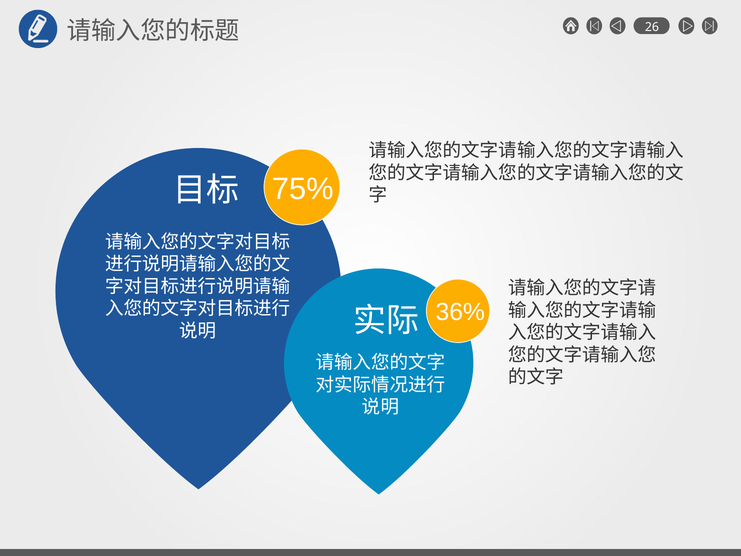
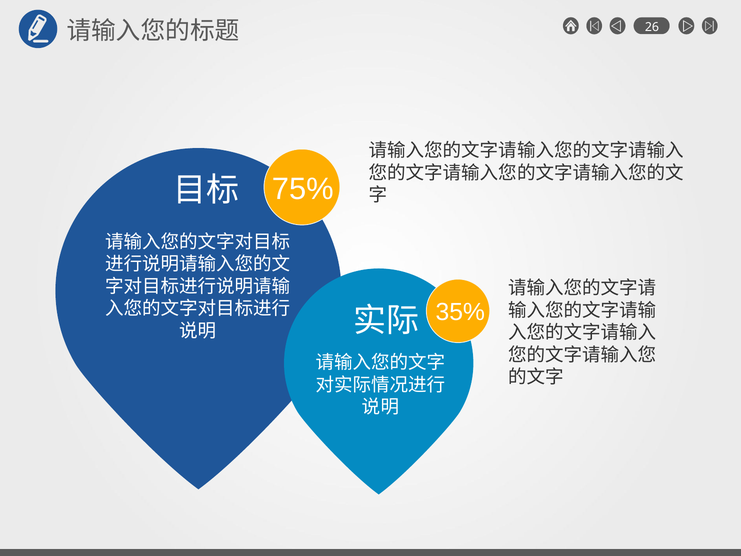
36%: 36% -> 35% (460, 312)
